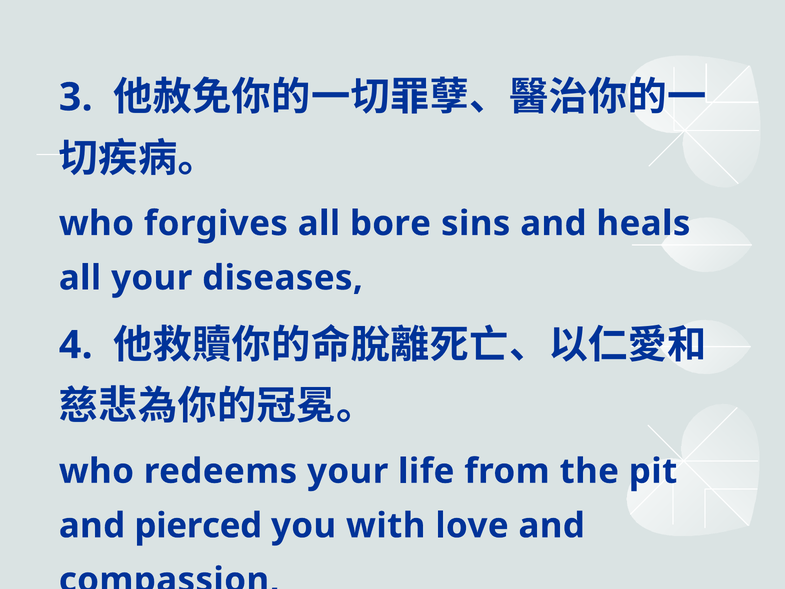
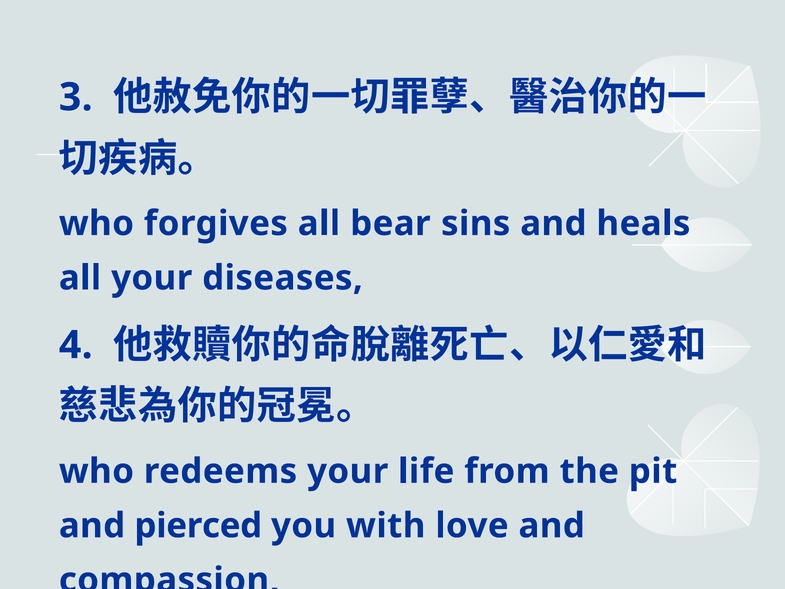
bore: bore -> bear (390, 223)
